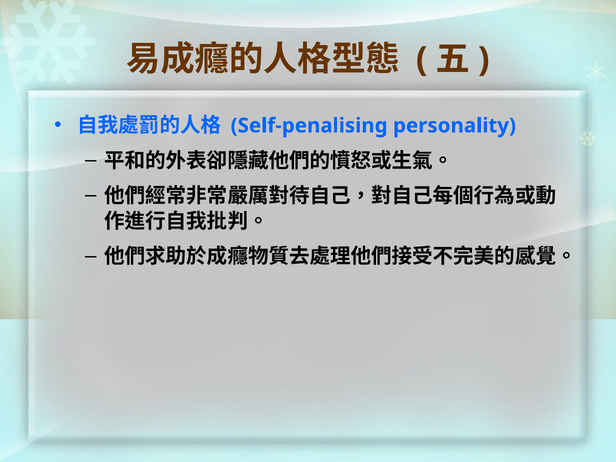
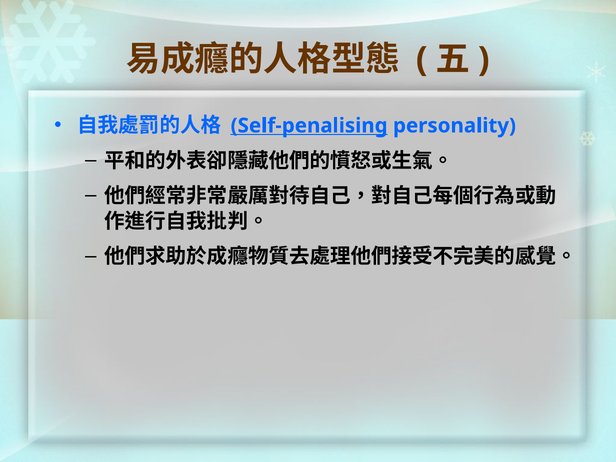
Self-penalising underline: none -> present (309, 126)
